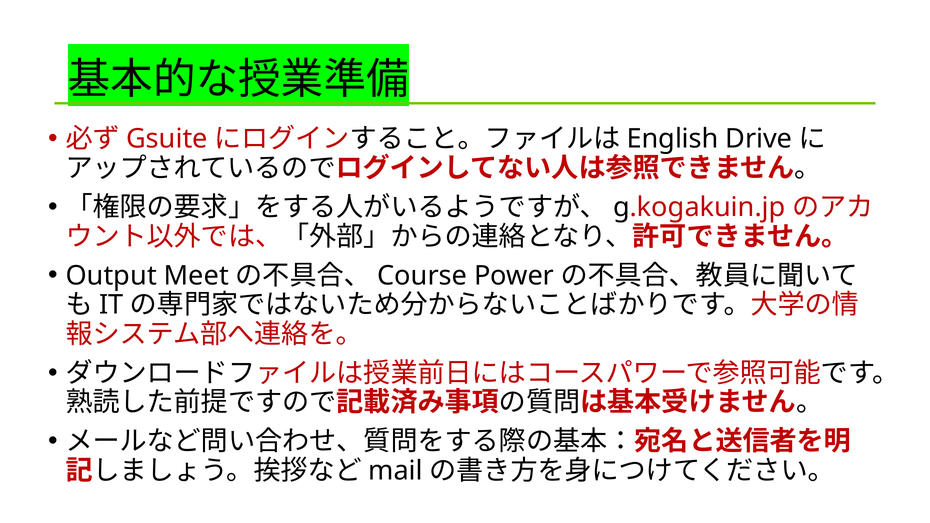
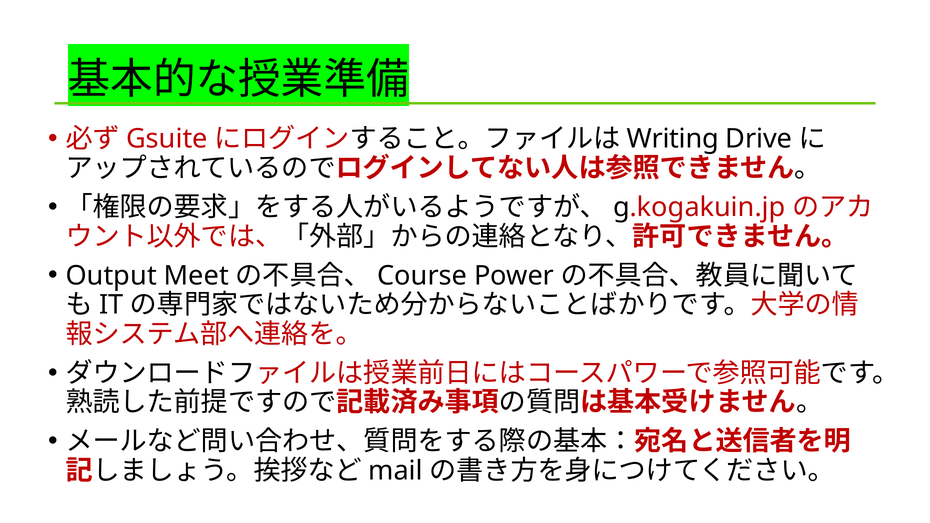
English: English -> Writing (673, 139)
